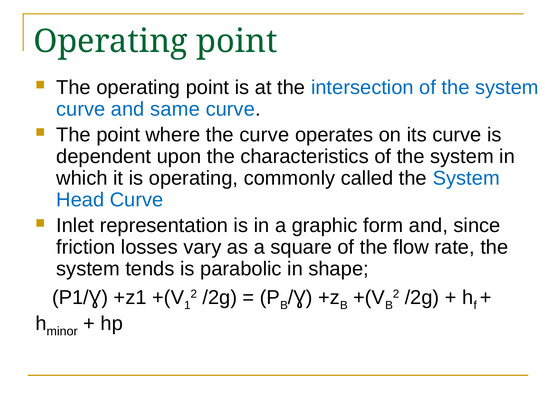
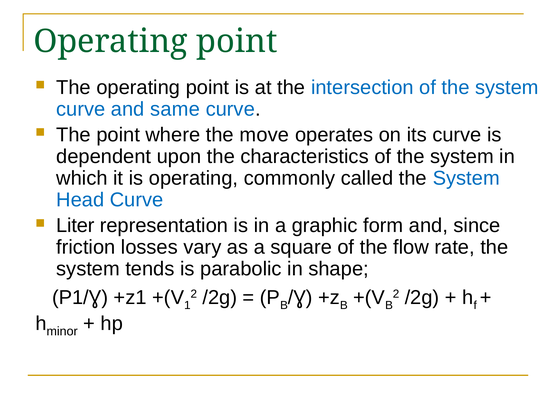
the curve: curve -> move (264, 135)
Inlet: Inlet -> Liter (75, 226)
